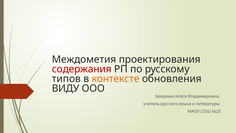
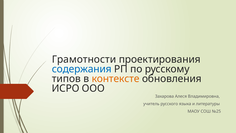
Междометия: Междометия -> Грамотности (84, 59)
содержания colour: red -> blue (82, 69)
ВИДУ: ВИДУ -> ИСРО (66, 88)
